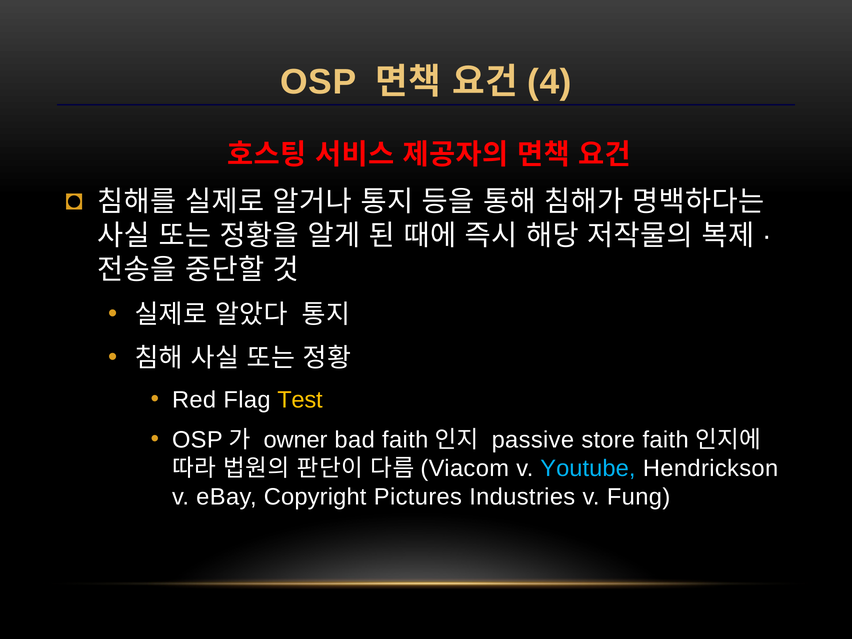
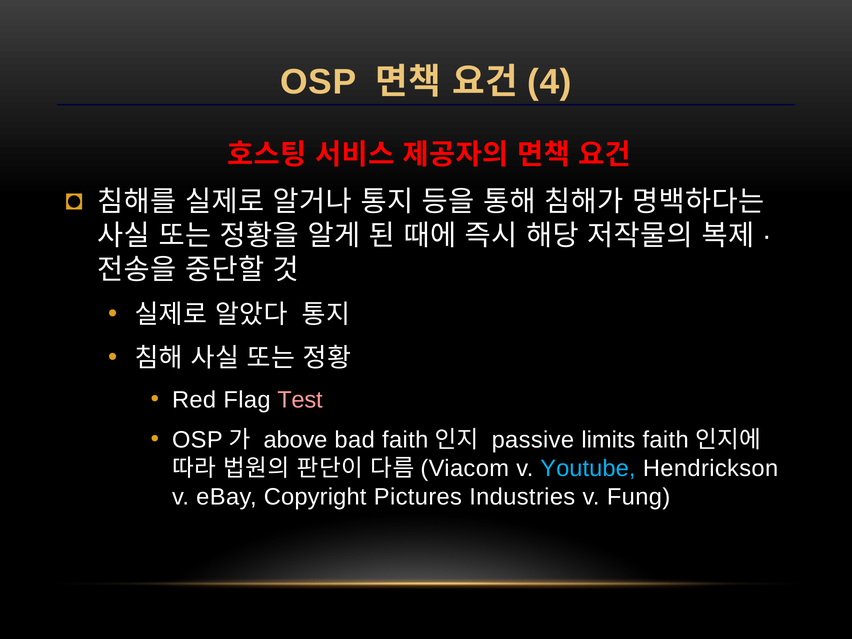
Test colour: yellow -> pink (300, 400)
owner: owner -> above (295, 440)
store: store -> limits (608, 440)
